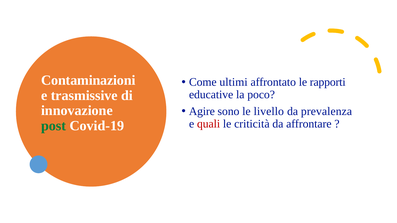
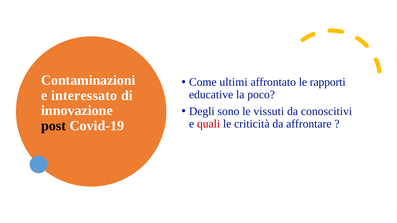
trasmissive: trasmissive -> interessato (84, 96)
Agire: Agire -> Degli (202, 111)
livello: livello -> vissuti (269, 111)
prevalenza: prevalenza -> conoscitivi (327, 111)
post colour: green -> black (54, 126)
